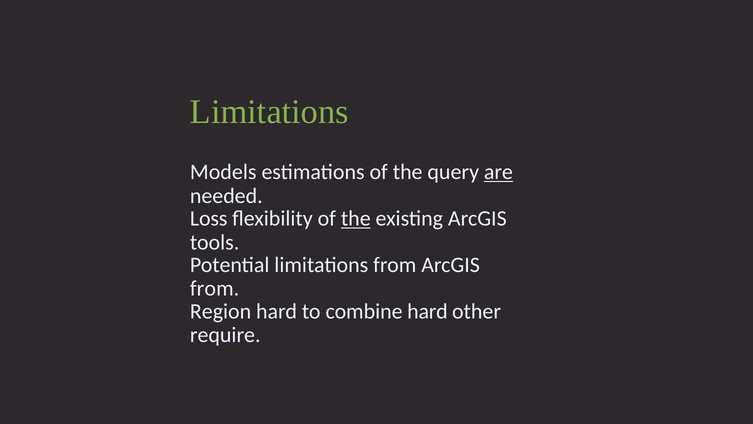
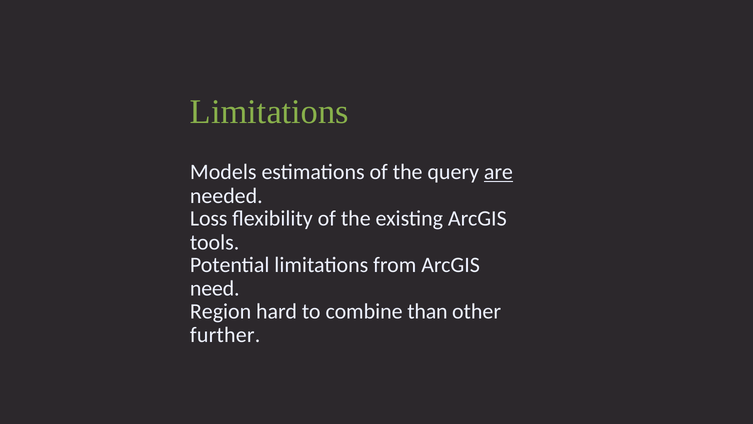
the underline: present -> none (356, 218)
from: from -> need (215, 288)
combine hard: hard -> than (427, 311)
require: require -> further (225, 335)
